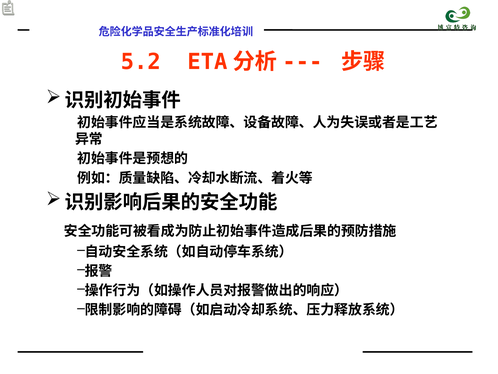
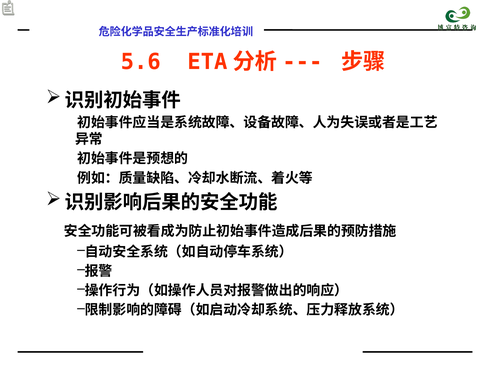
5.2: 5.2 -> 5.6 (141, 62)
